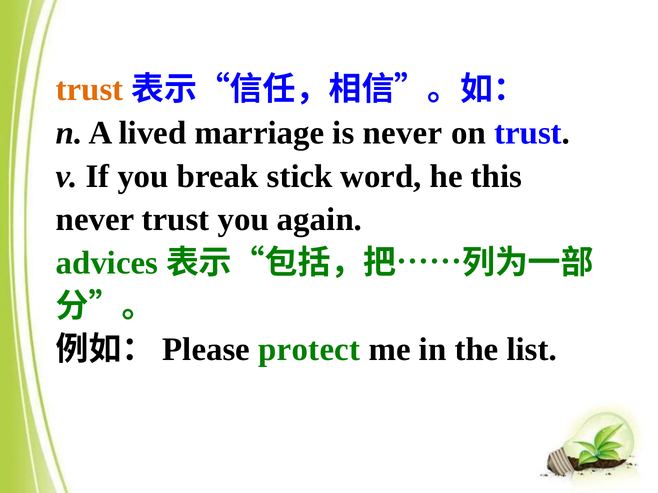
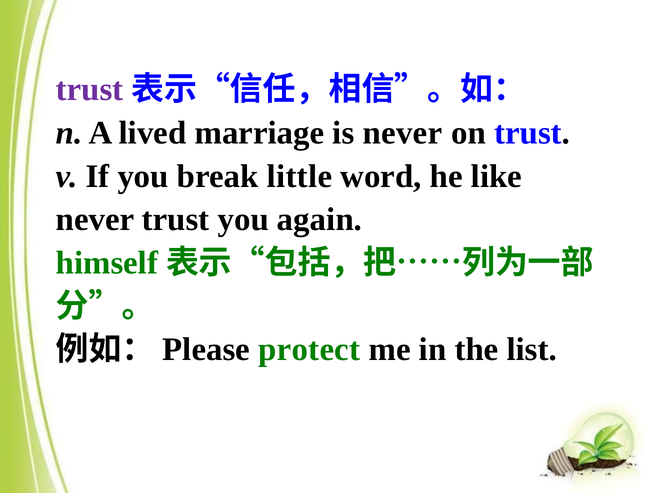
trust colour: orange -> purple (90, 90)
stick: stick -> little (300, 176)
this: this -> like (496, 176)
advices: advices -> himself (107, 263)
